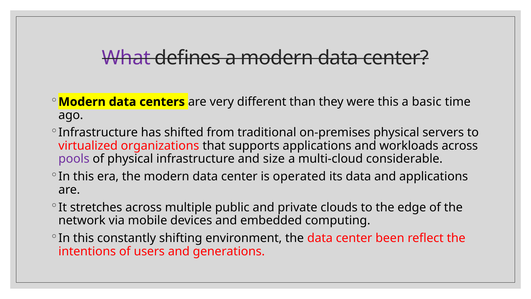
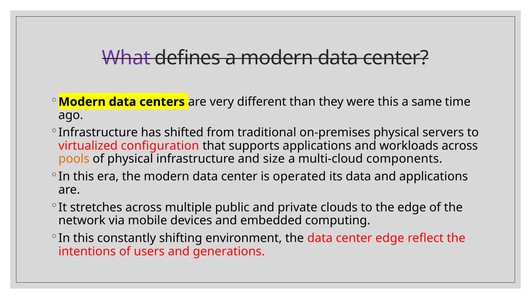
basic: basic -> same (427, 102)
organizations: organizations -> configuration (160, 146)
pools colour: purple -> orange (74, 159)
considerable: considerable -> components (404, 159)
center been: been -> edge (390, 238)
